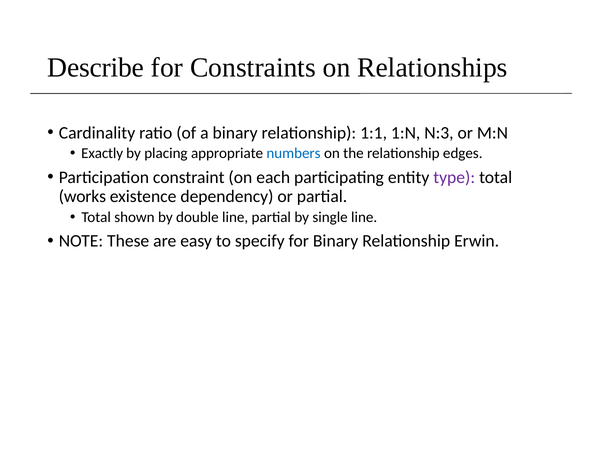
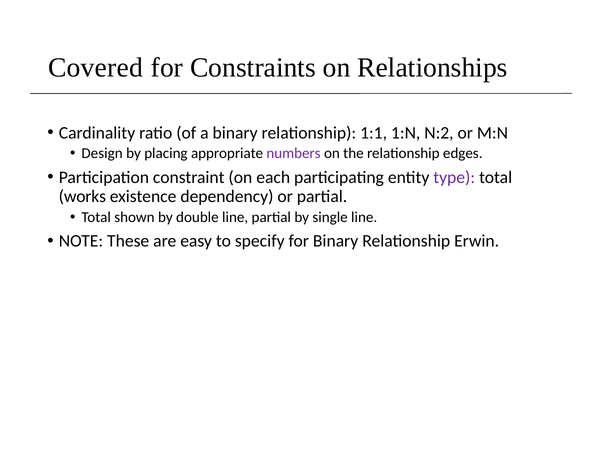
Describe: Describe -> Covered (96, 68)
N:3: N:3 -> N:2 (439, 133)
Exactly: Exactly -> Design (102, 154)
numbers colour: blue -> purple (294, 154)
